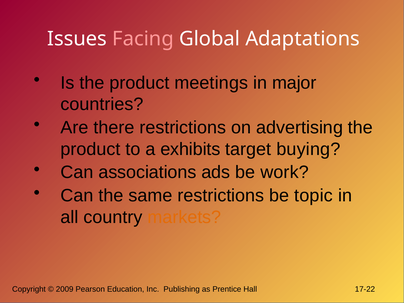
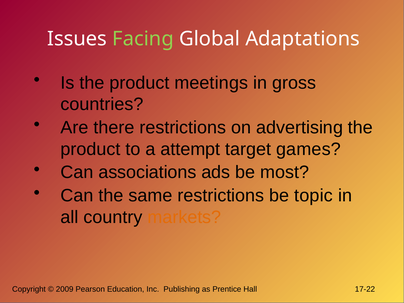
Facing colour: pink -> light green (143, 39)
major: major -> gross (294, 83)
exhibits: exhibits -> attempt (190, 149)
buying: buying -> games (308, 149)
work: work -> most (285, 172)
